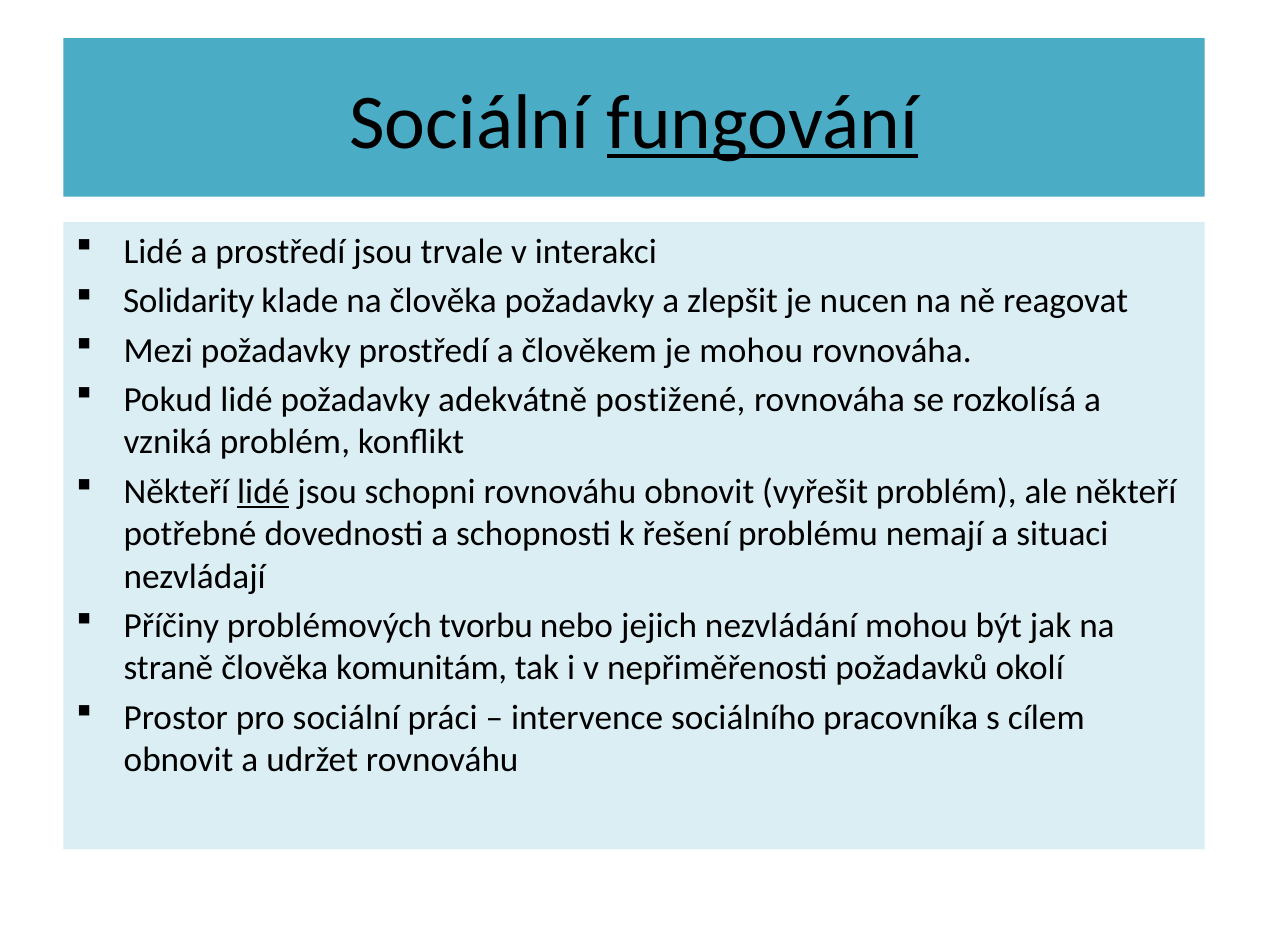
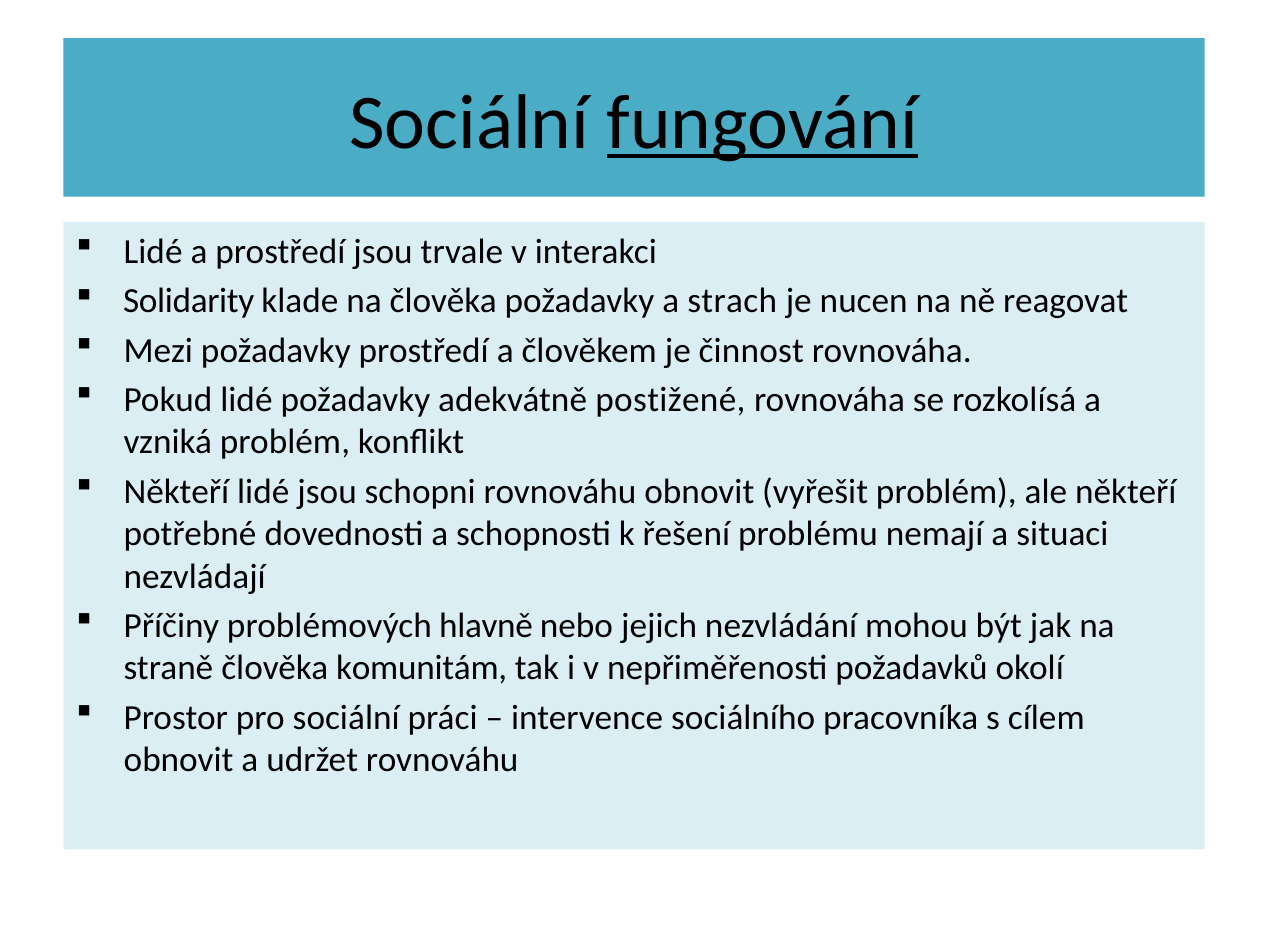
zlepšit: zlepšit -> strach (732, 301)
je mohou: mohou -> činnost (751, 351)
lidé underline: present -> none (263, 492)
tvorbu: tvorbu -> hlavně (486, 626)
